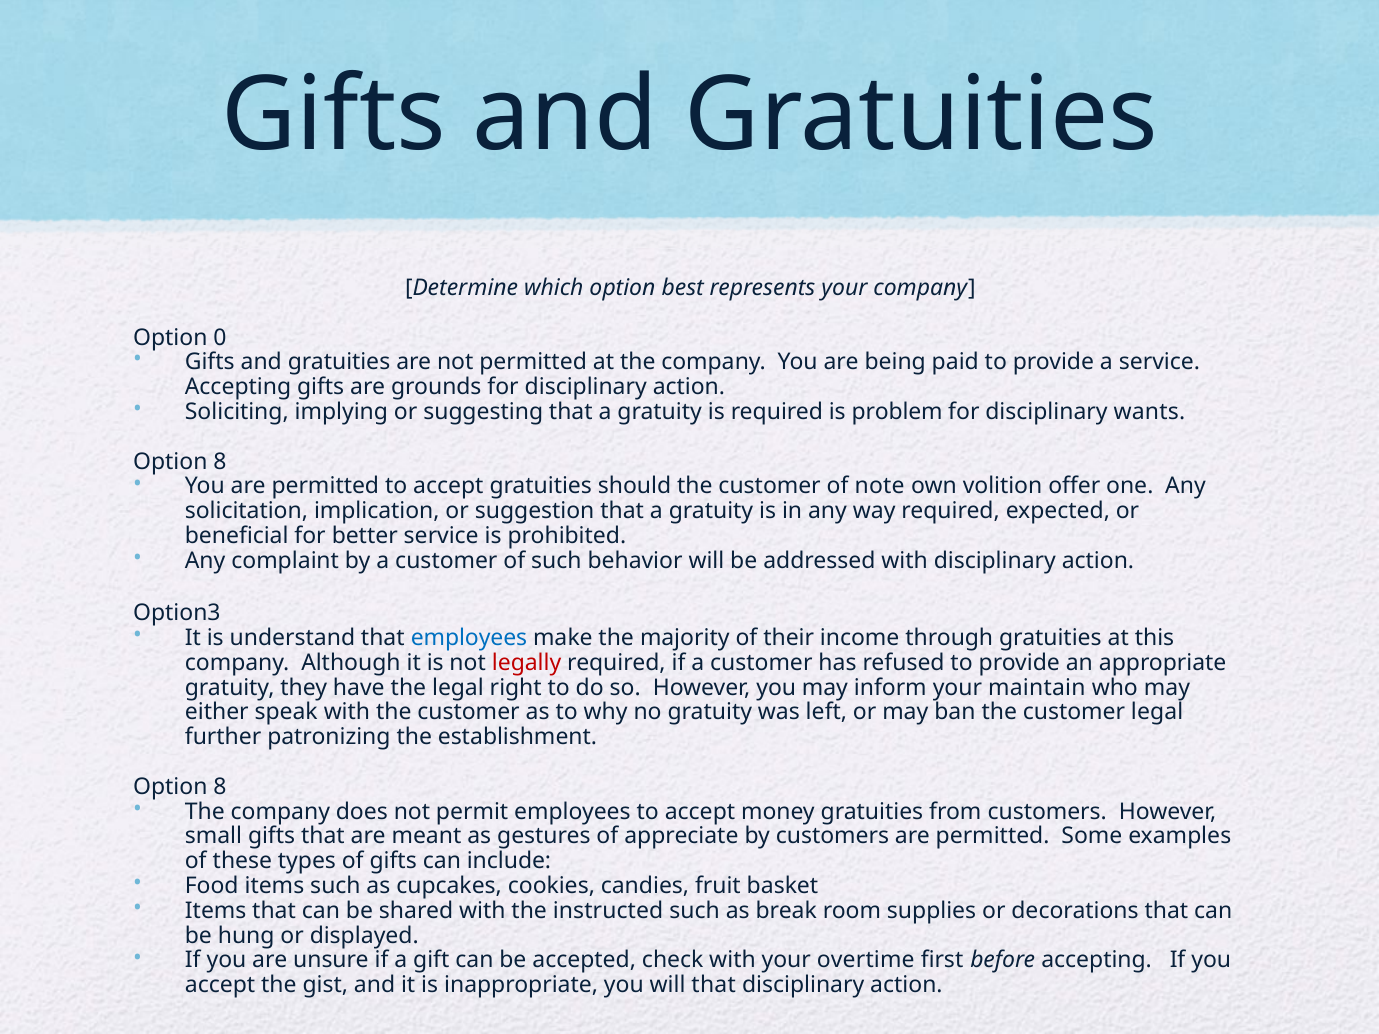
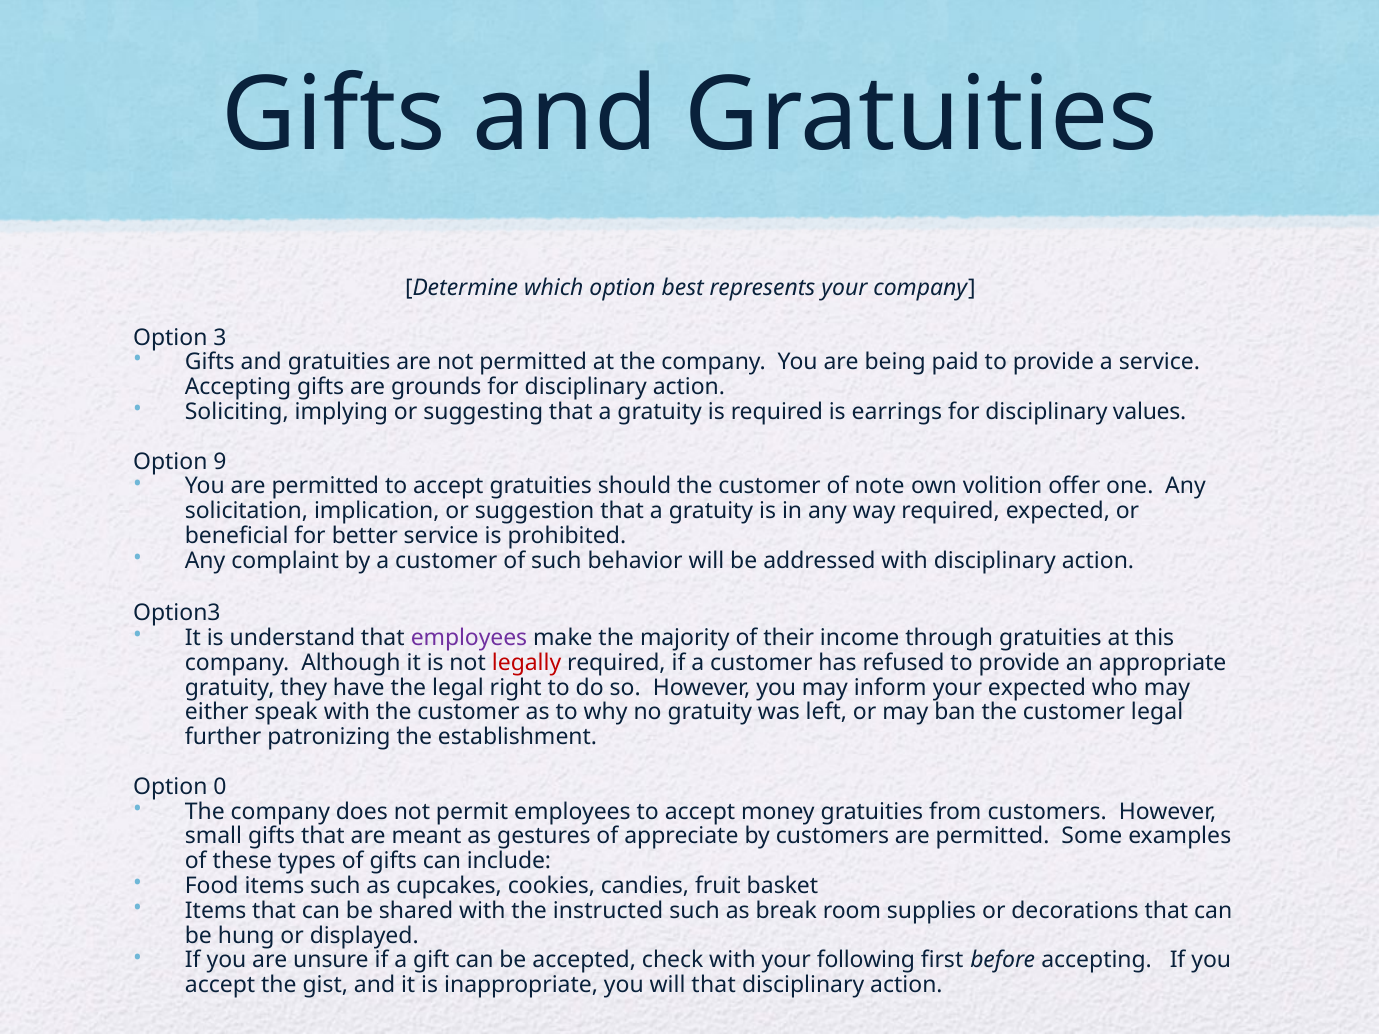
0: 0 -> 3 (220, 338)
problem: problem -> earrings (897, 412)
wants: wants -> values (1150, 412)
8: 8 -> 9 (220, 462)
employees colour: blue -> purple (469, 638)
your maintain: maintain -> expected (1037, 688)
8: 8 -> 0 (220, 787)
overtime: overtime -> following (866, 961)
